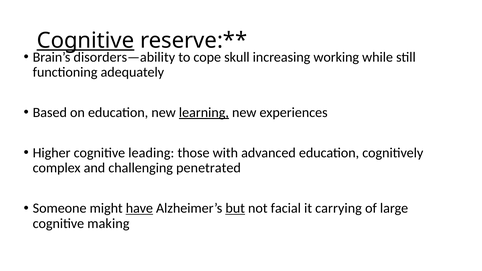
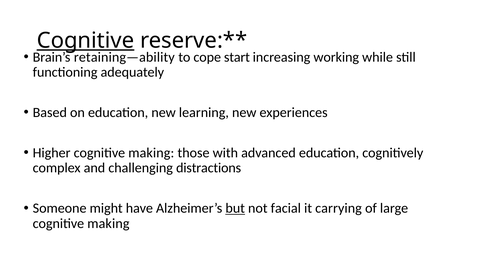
disorders—ability: disorders—ability -> retaining—ability (124, 57)
skull: skull -> start (237, 57)
learning underline: present -> none (204, 113)
Higher cognitive leading: leading -> making (151, 153)
penetrated: penetrated -> distractions (209, 168)
have underline: present -> none (139, 208)
